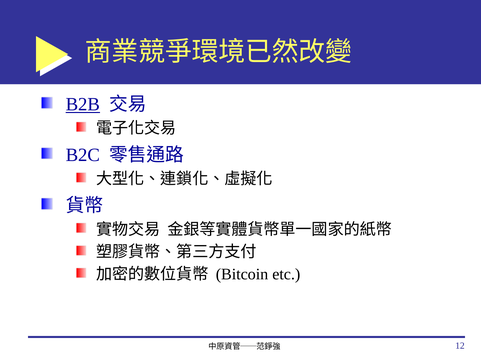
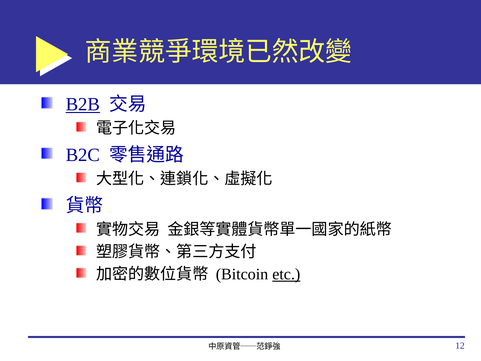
etc underline: none -> present (286, 274)
